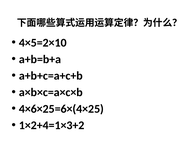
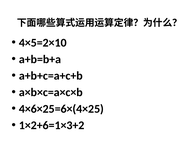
1×2+4=1×3+2: 1×2+4=1×3+2 -> 1×2+6=1×3+2 (52, 126)
